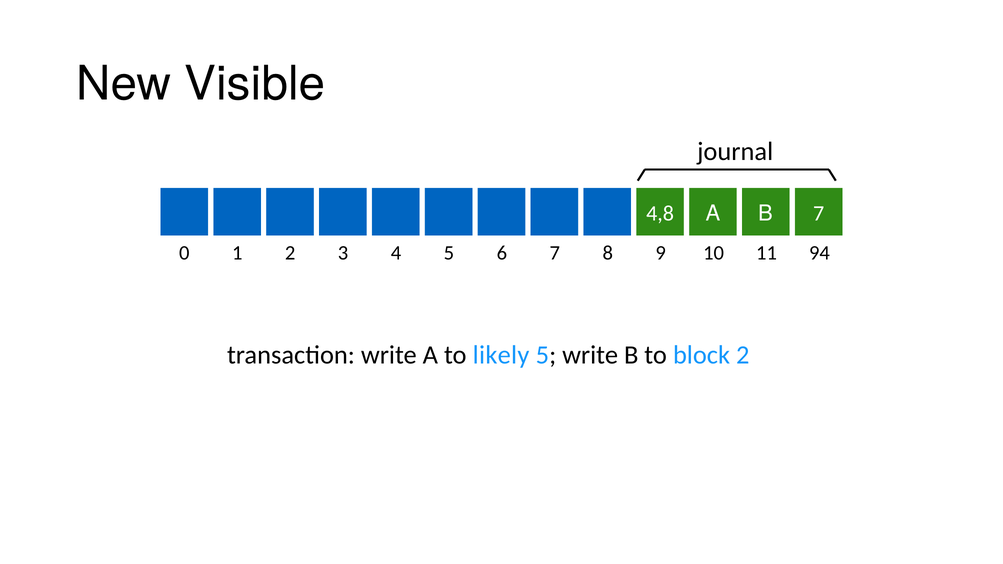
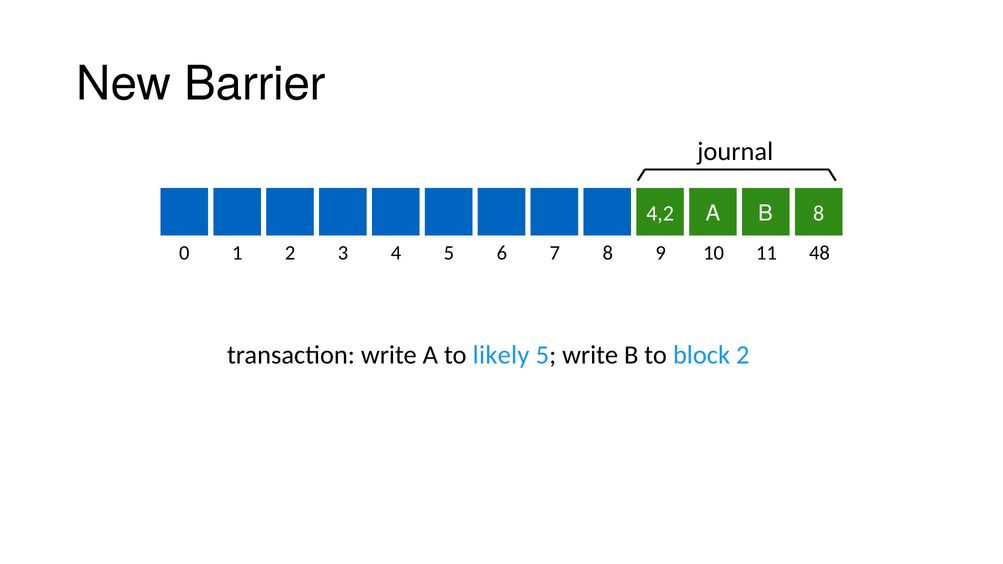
Visible: Visible -> Barrier (255, 84)
4,8: 4,8 -> 4,2 (660, 213)
B 7: 7 -> 8 (819, 213)
94: 94 -> 48 (819, 253)
